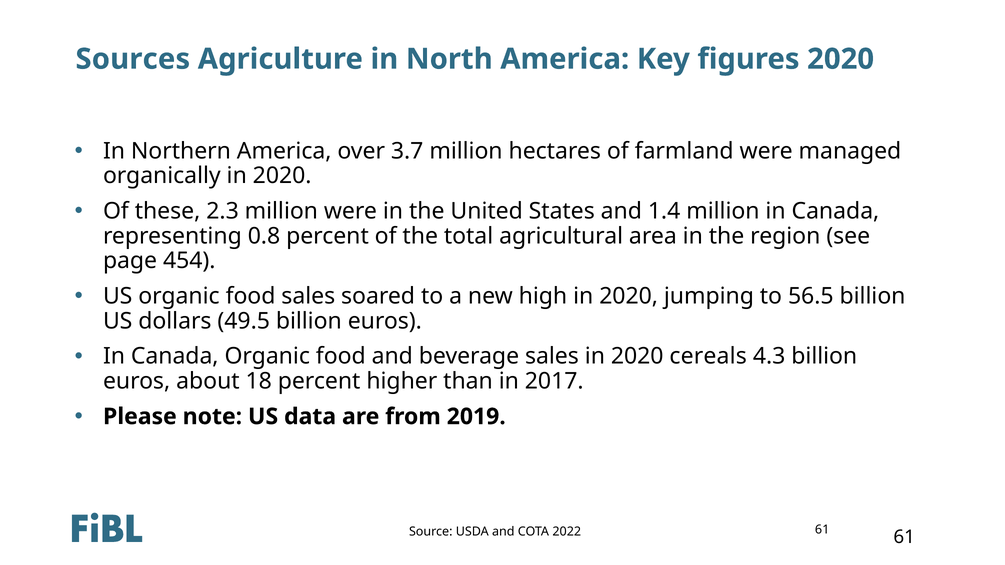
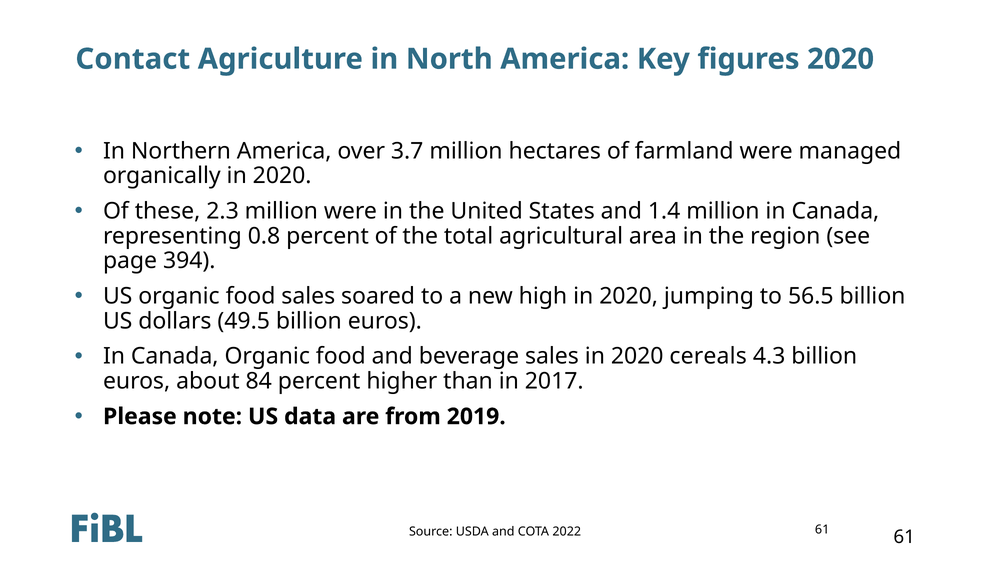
Sources: Sources -> Contact (133, 59)
454: 454 -> 394 (189, 261)
18: 18 -> 84 (259, 381)
